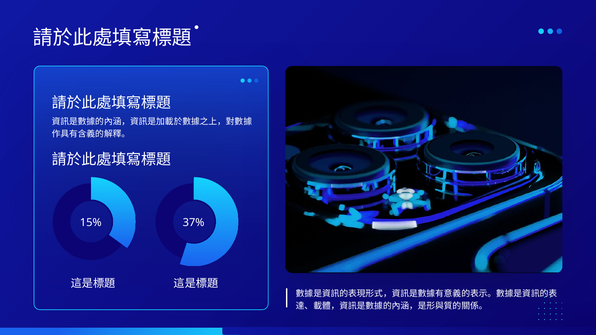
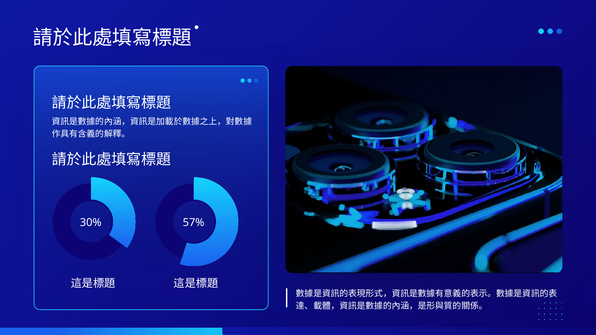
15%: 15% -> 30% (91, 223)
37%: 37% -> 57% (194, 223)
